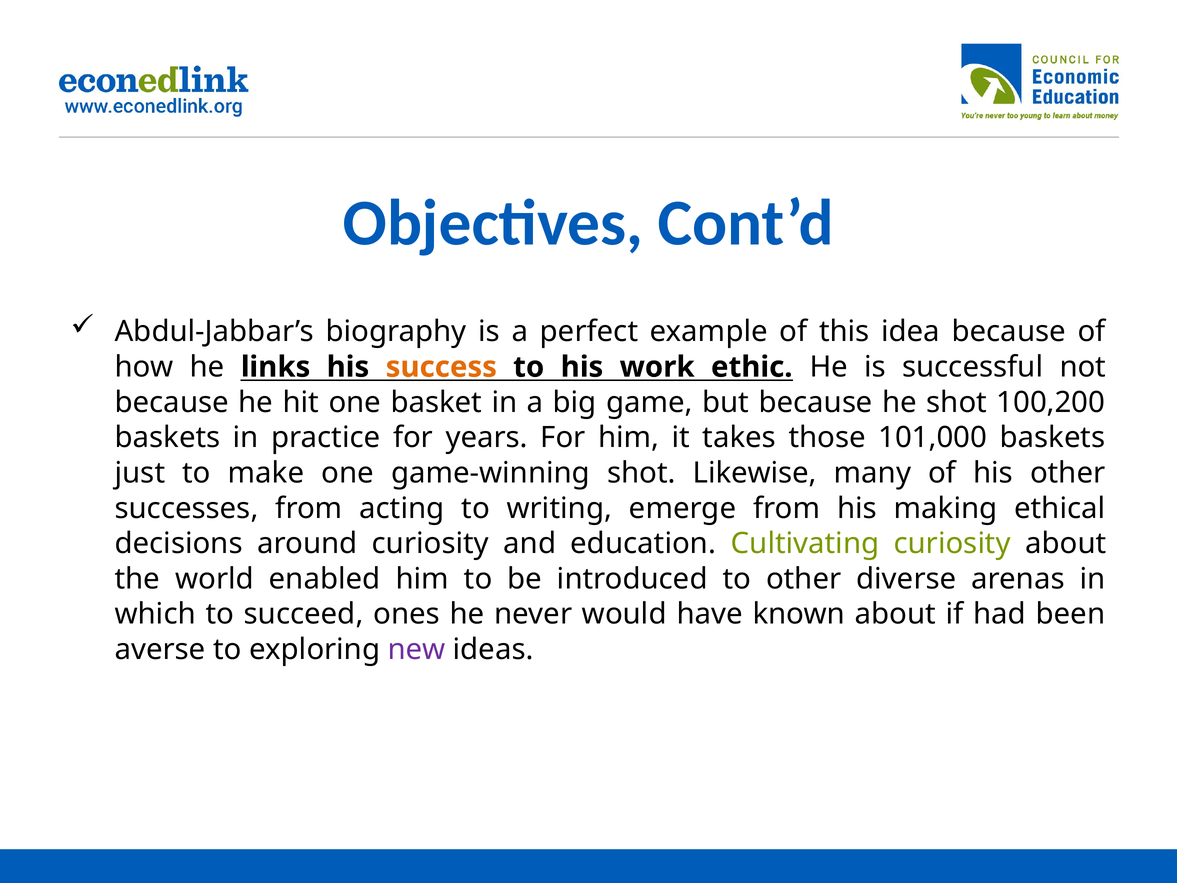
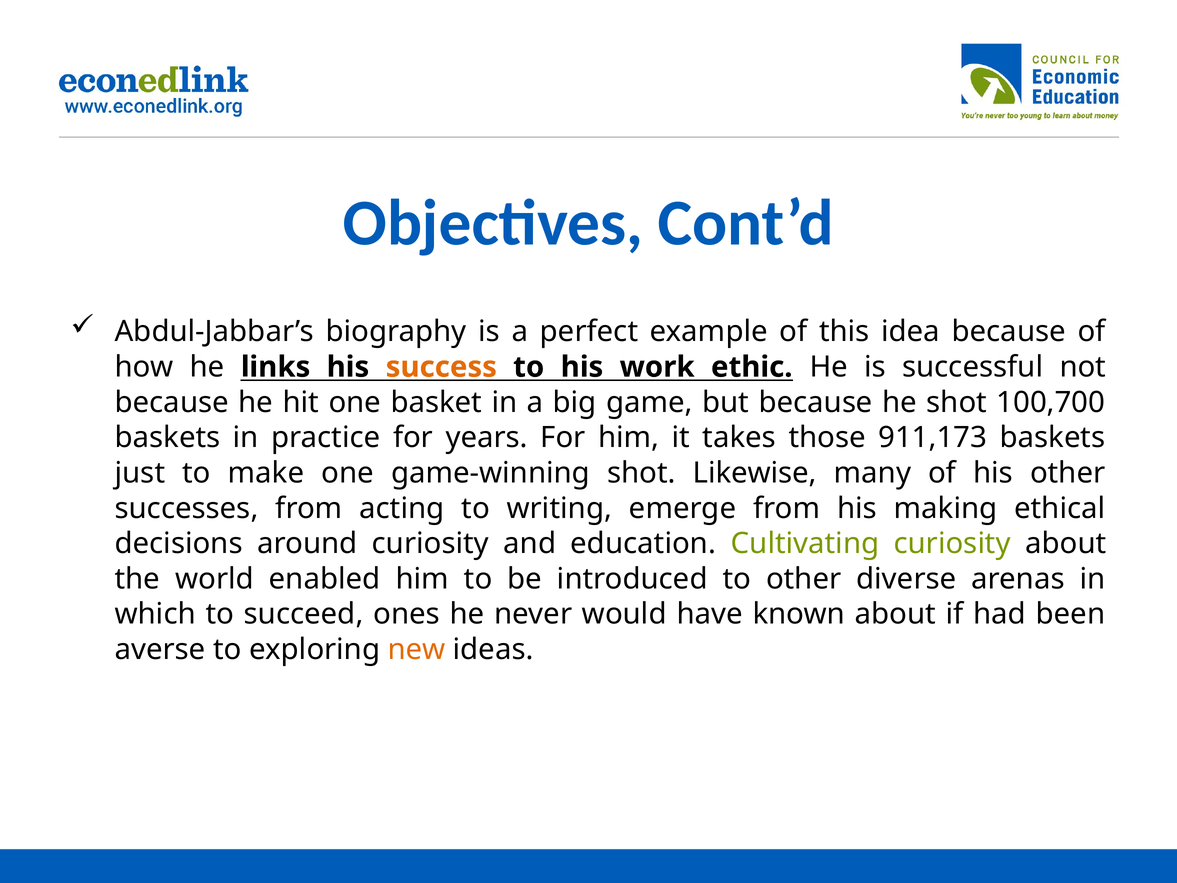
100,200: 100,200 -> 100,700 (1051, 402)
101,000: 101,000 -> 911,173 (933, 438)
new colour: purple -> orange (417, 649)
